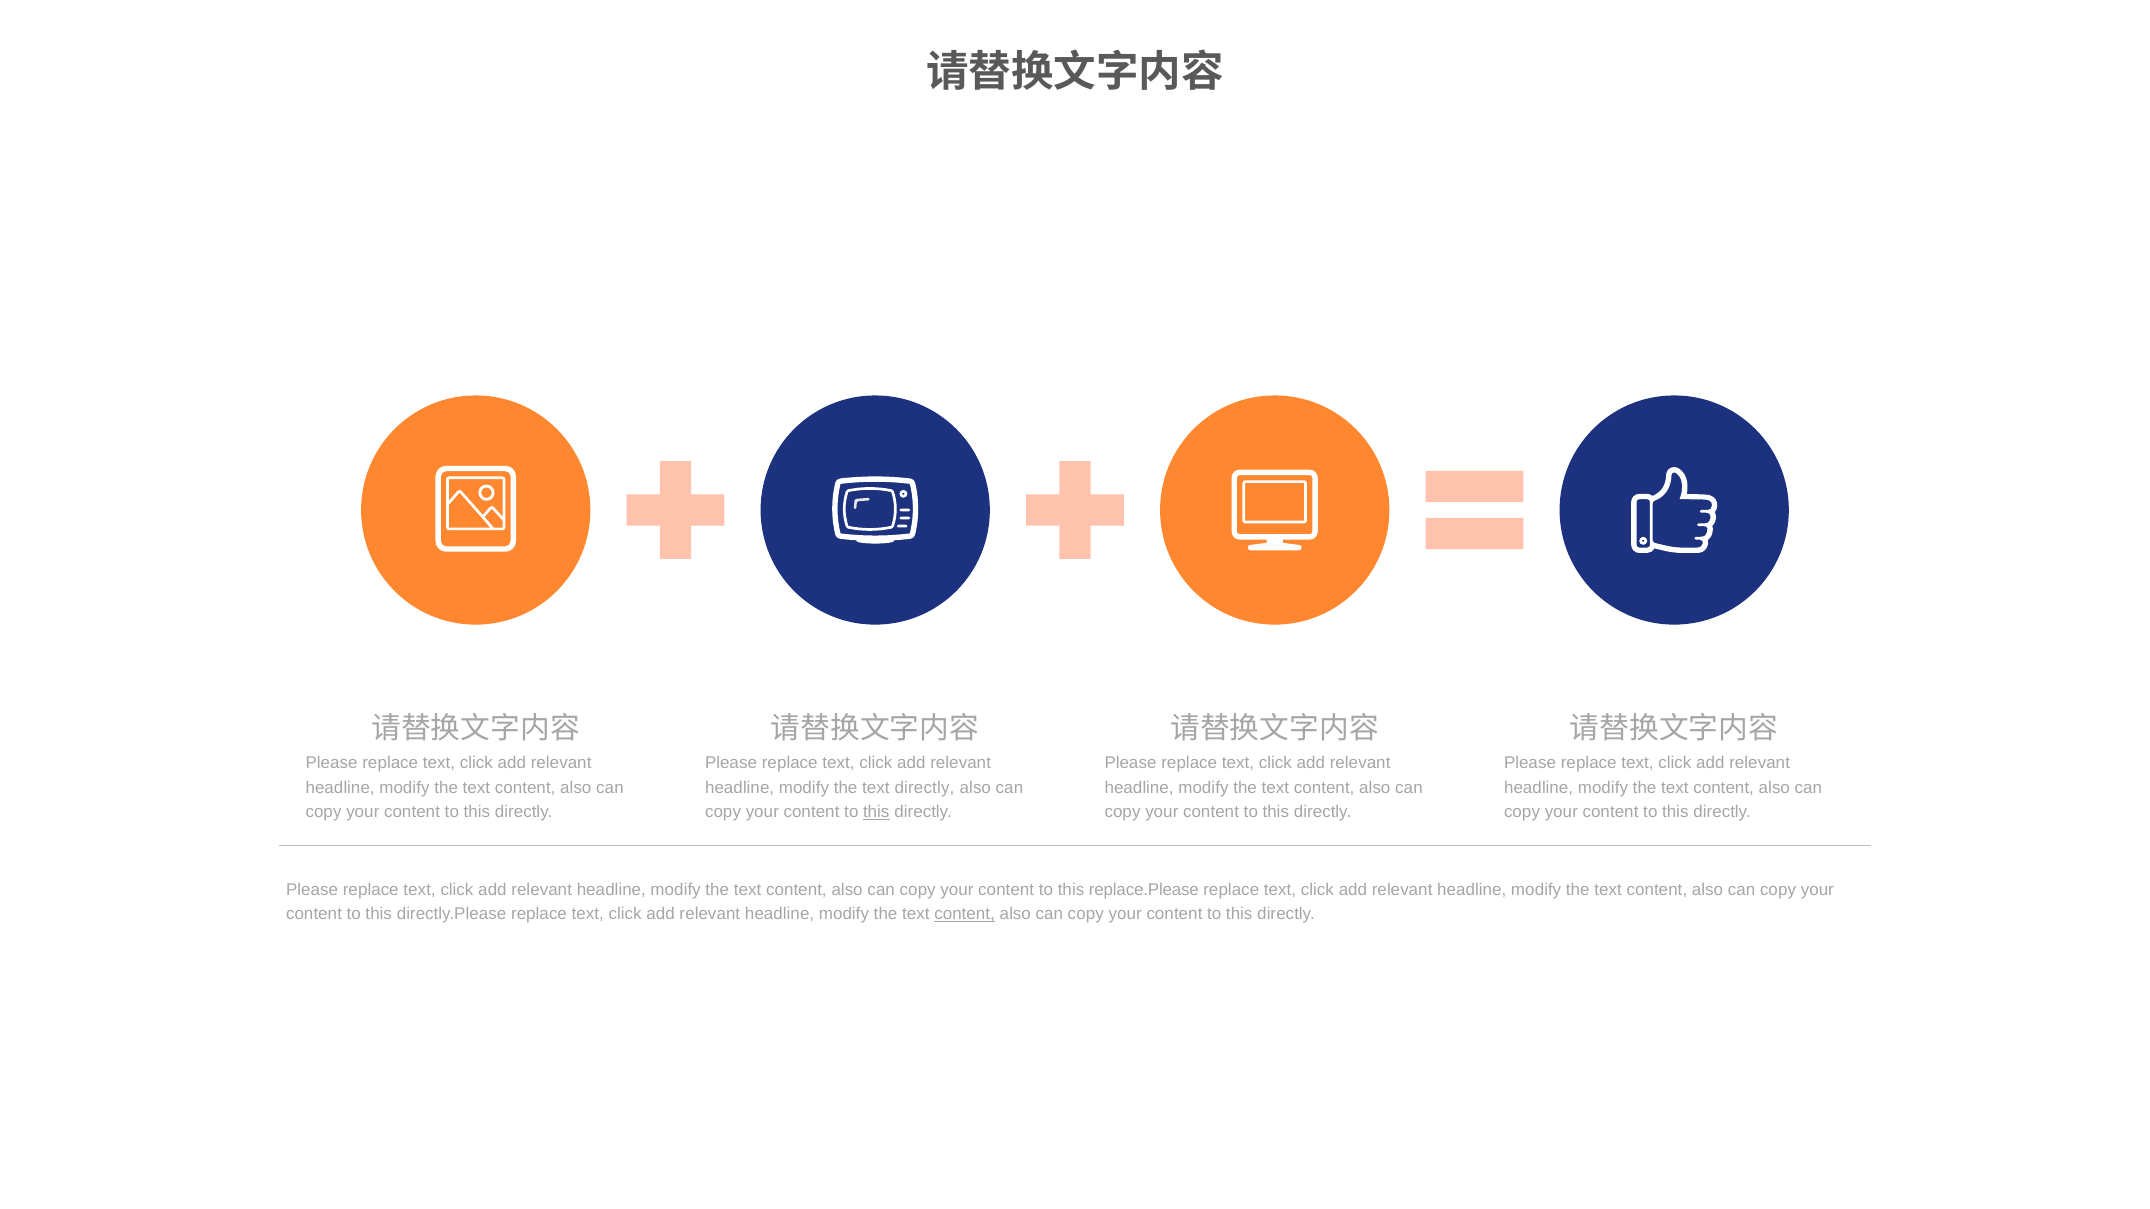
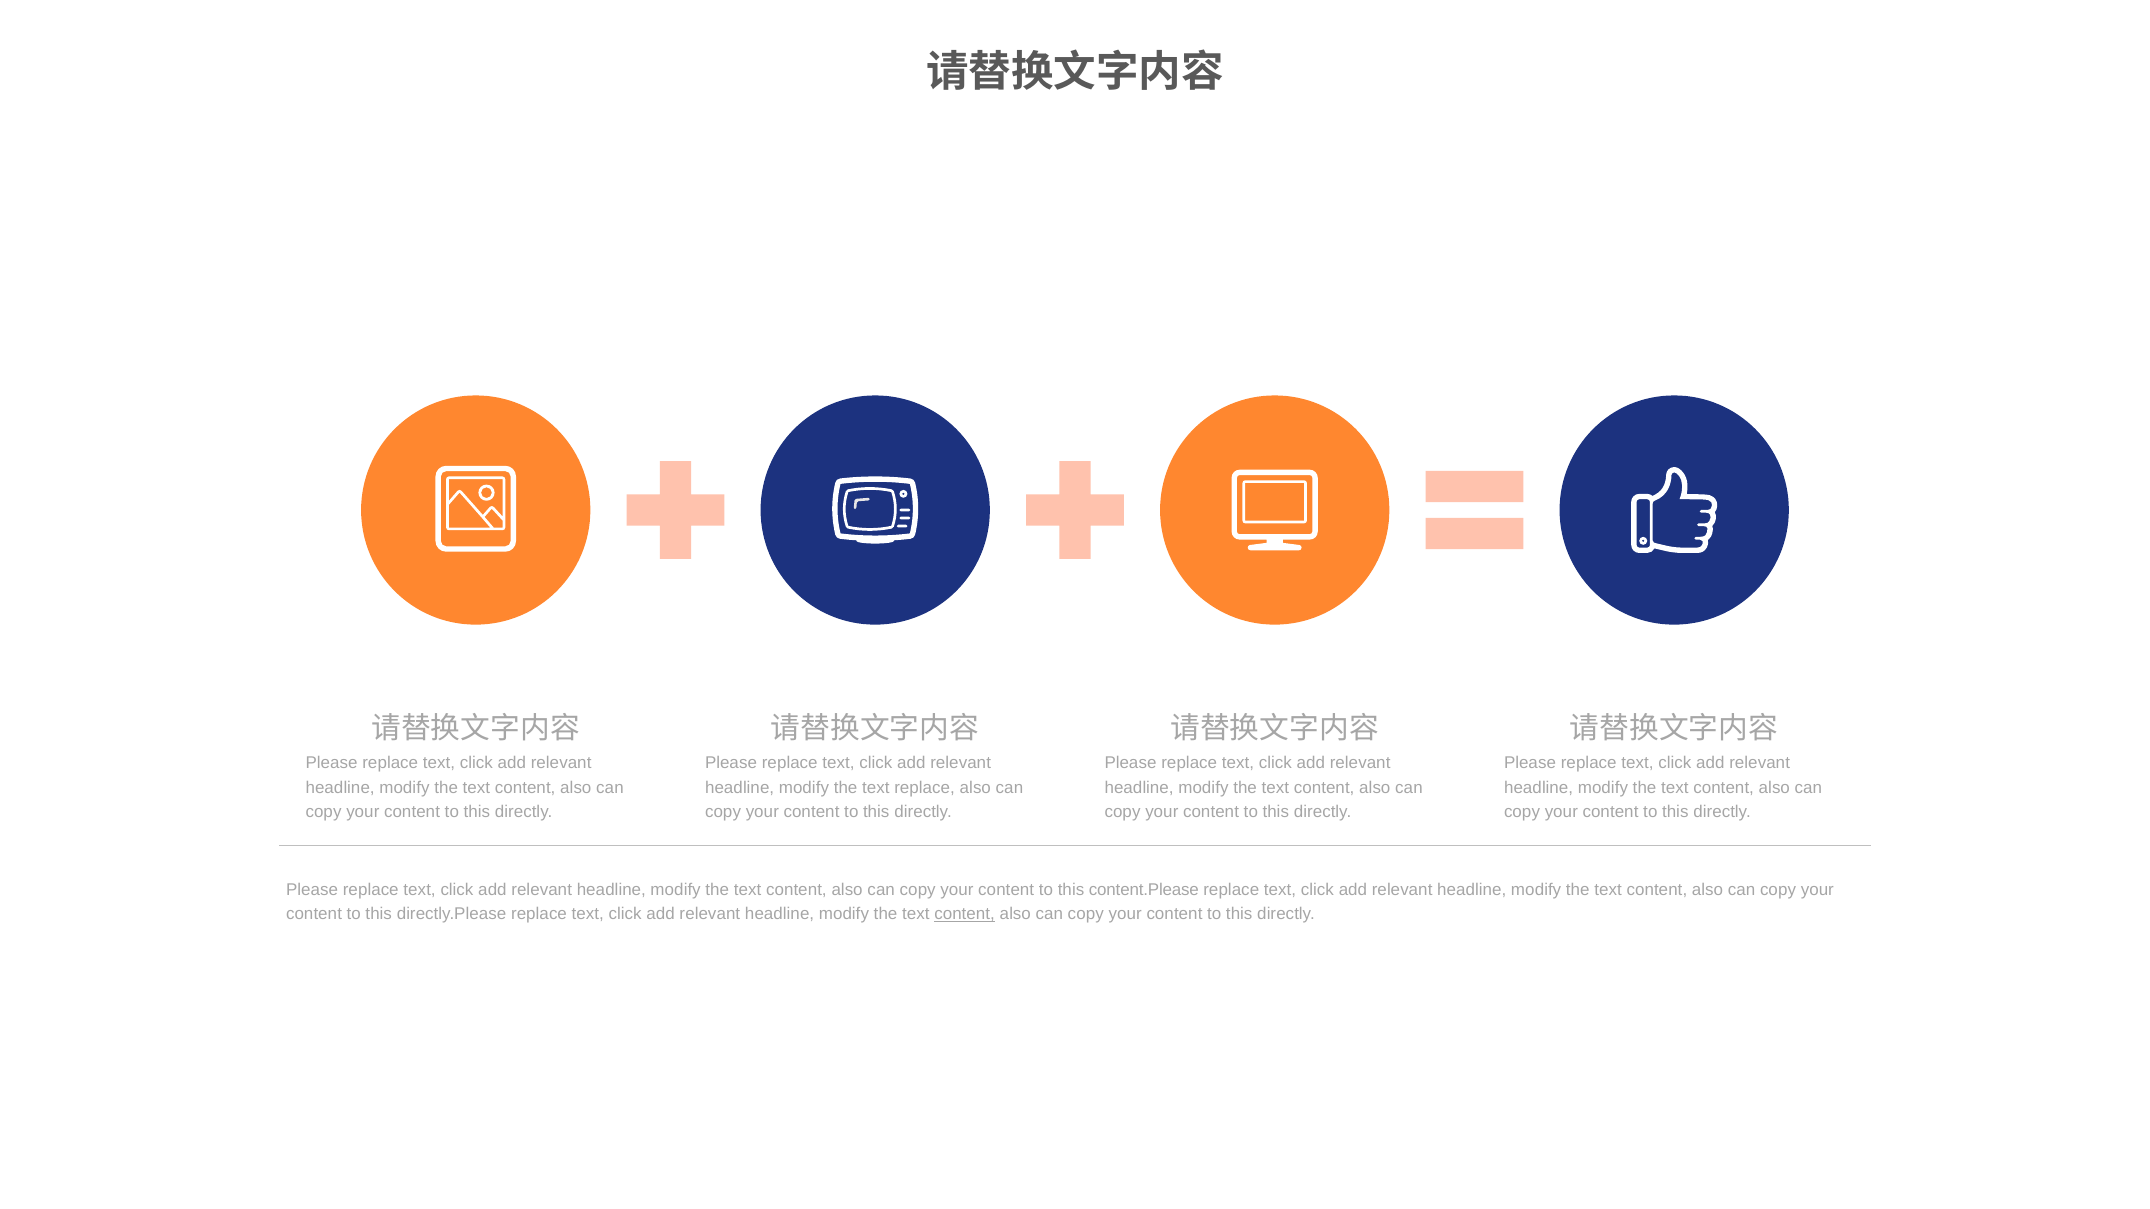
text directly: directly -> replace (925, 788)
this underline: present -> none (876, 812)
replace.Please: replace.Please -> content.Please (1144, 890)
